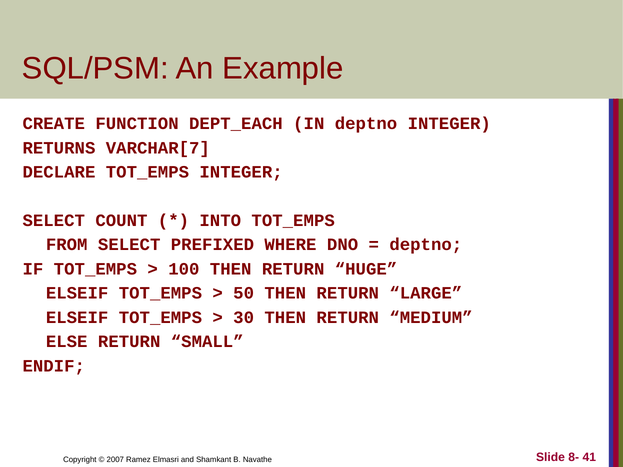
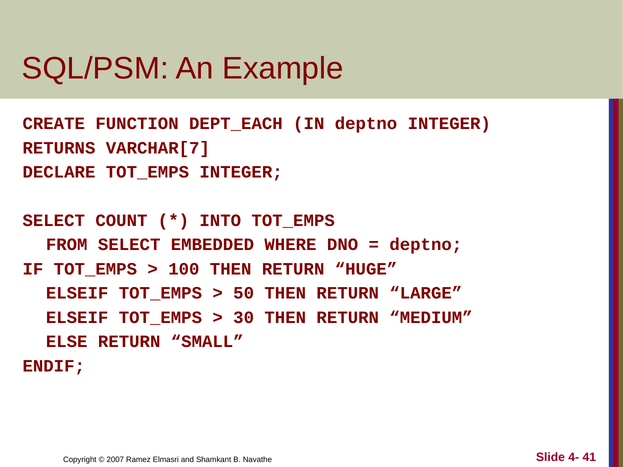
PREFIXED: PREFIXED -> EMBEDDED (212, 245)
8-: 8- -> 4- (574, 458)
